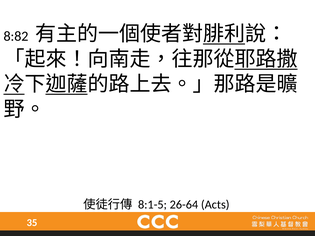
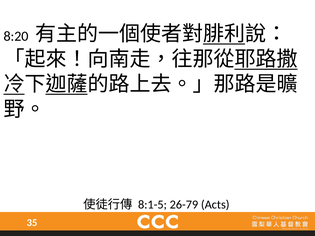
8:82: 8:82 -> 8:20 (16, 36)
26-64: 26-64 -> 26-79 (184, 205)
